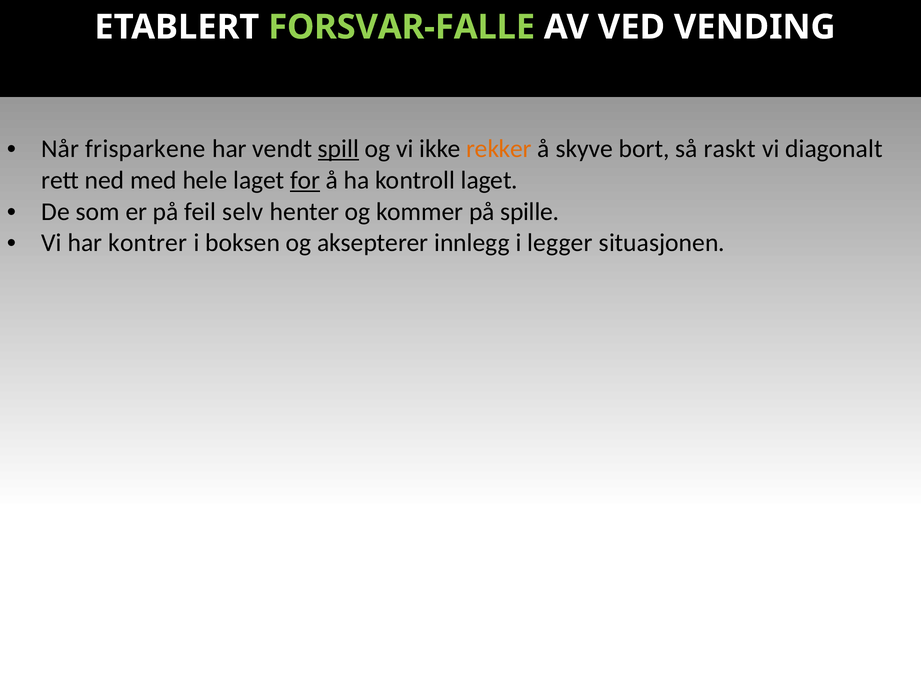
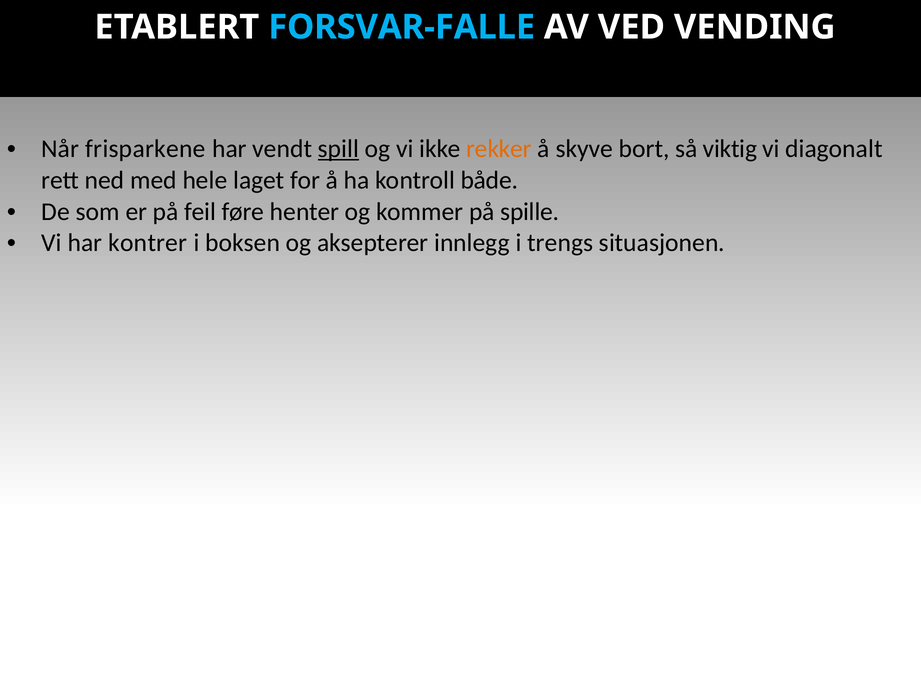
FORSVAR-FALLE colour: light green -> light blue (402, 27)
raskt: raskt -> viktig (730, 149)
for underline: present -> none (305, 180)
kontroll laget: laget -> både (489, 180)
selv: selv -> føre (243, 212)
legger: legger -> trengs (560, 243)
